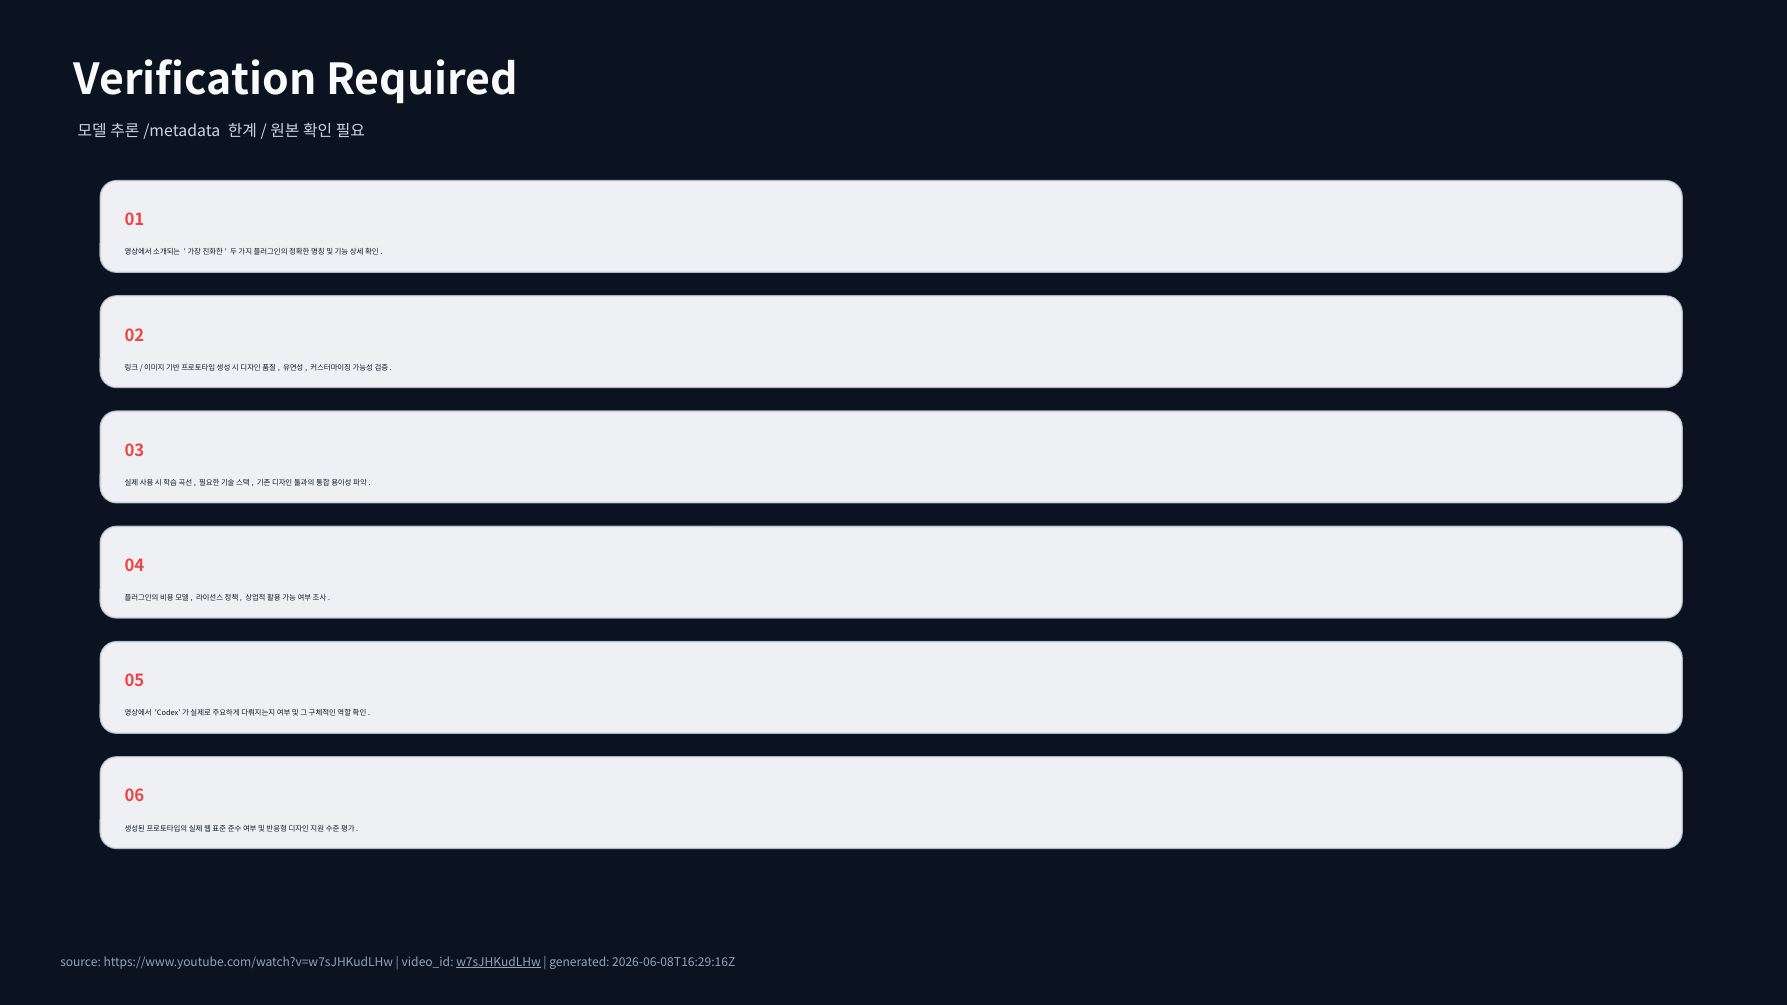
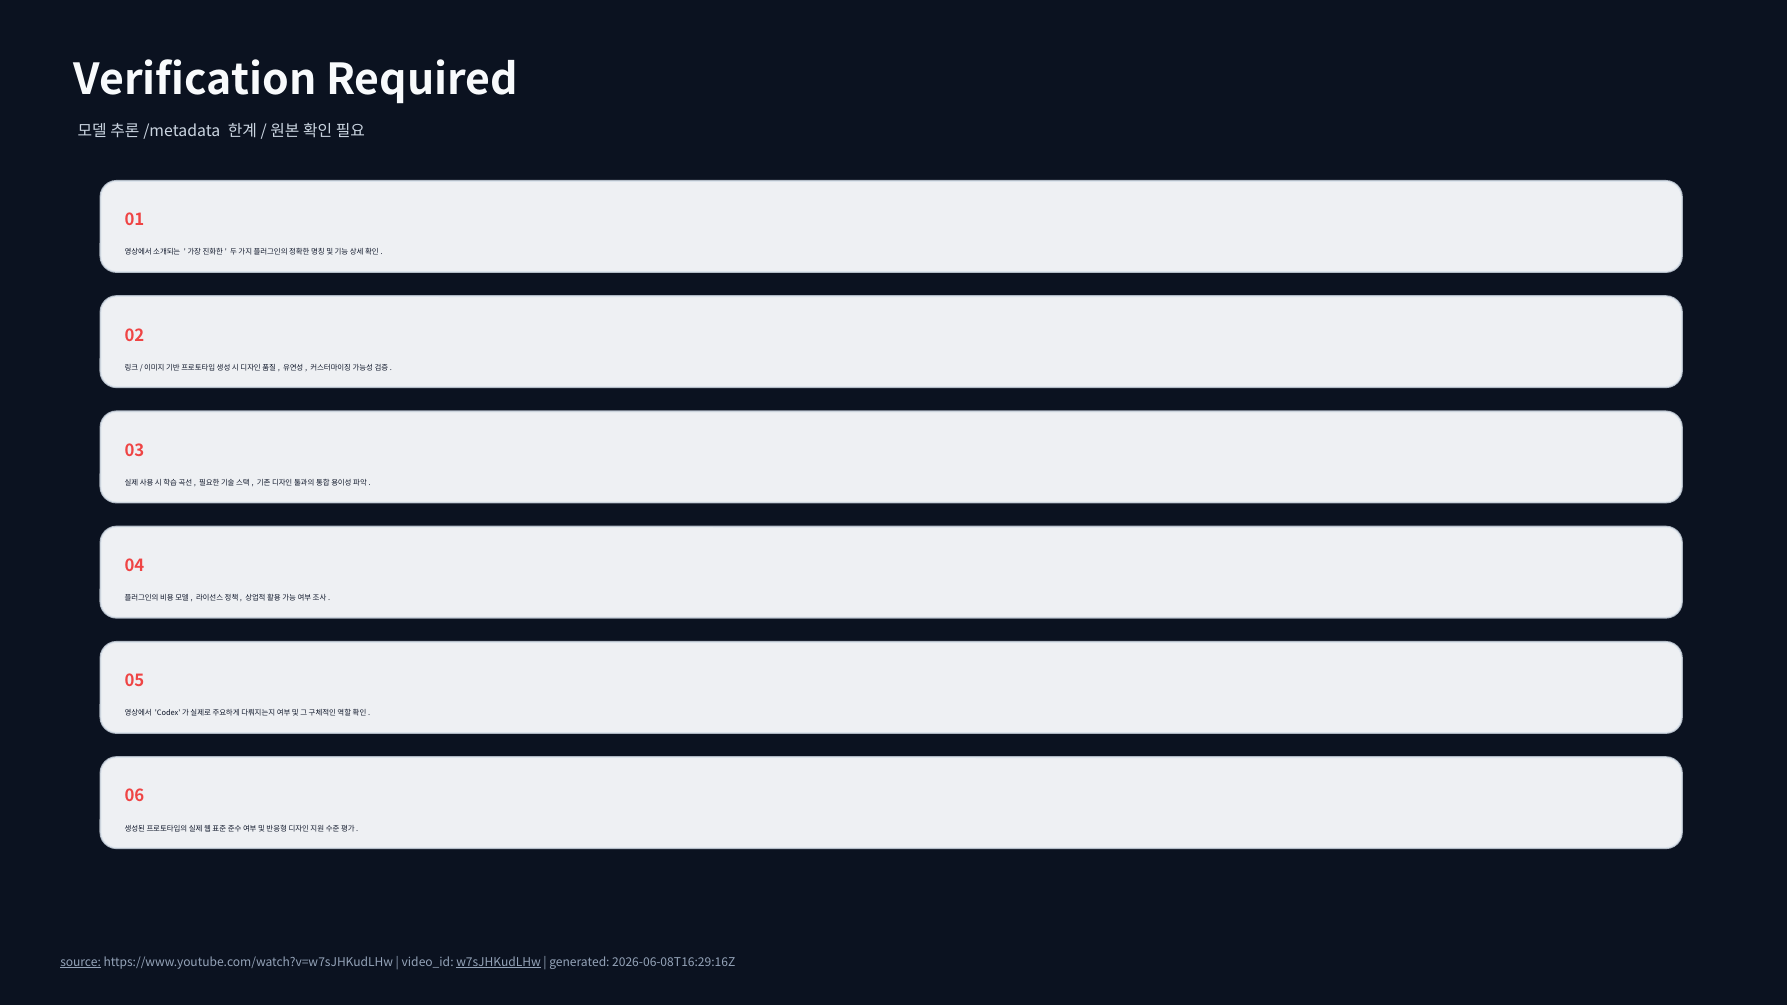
source underline: none -> present (81, 962)
